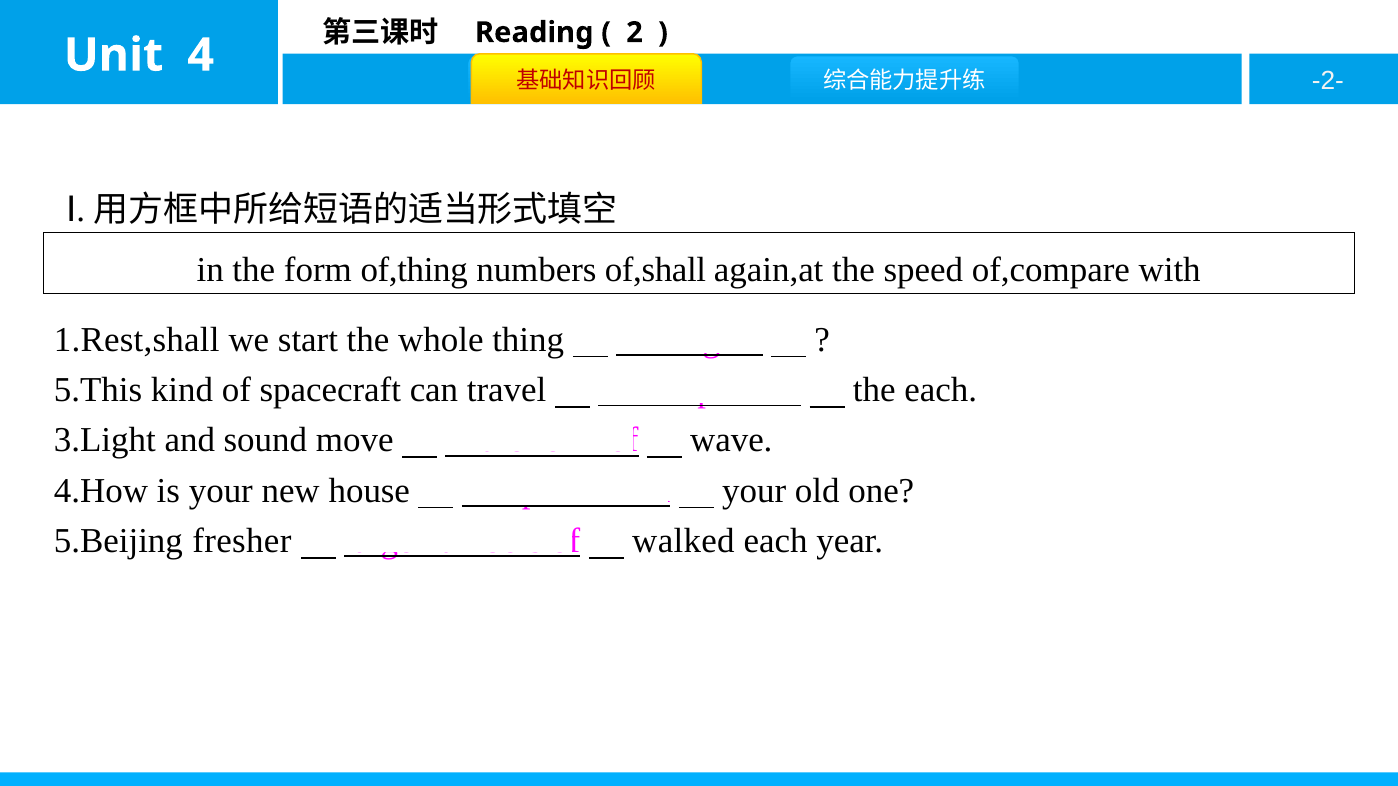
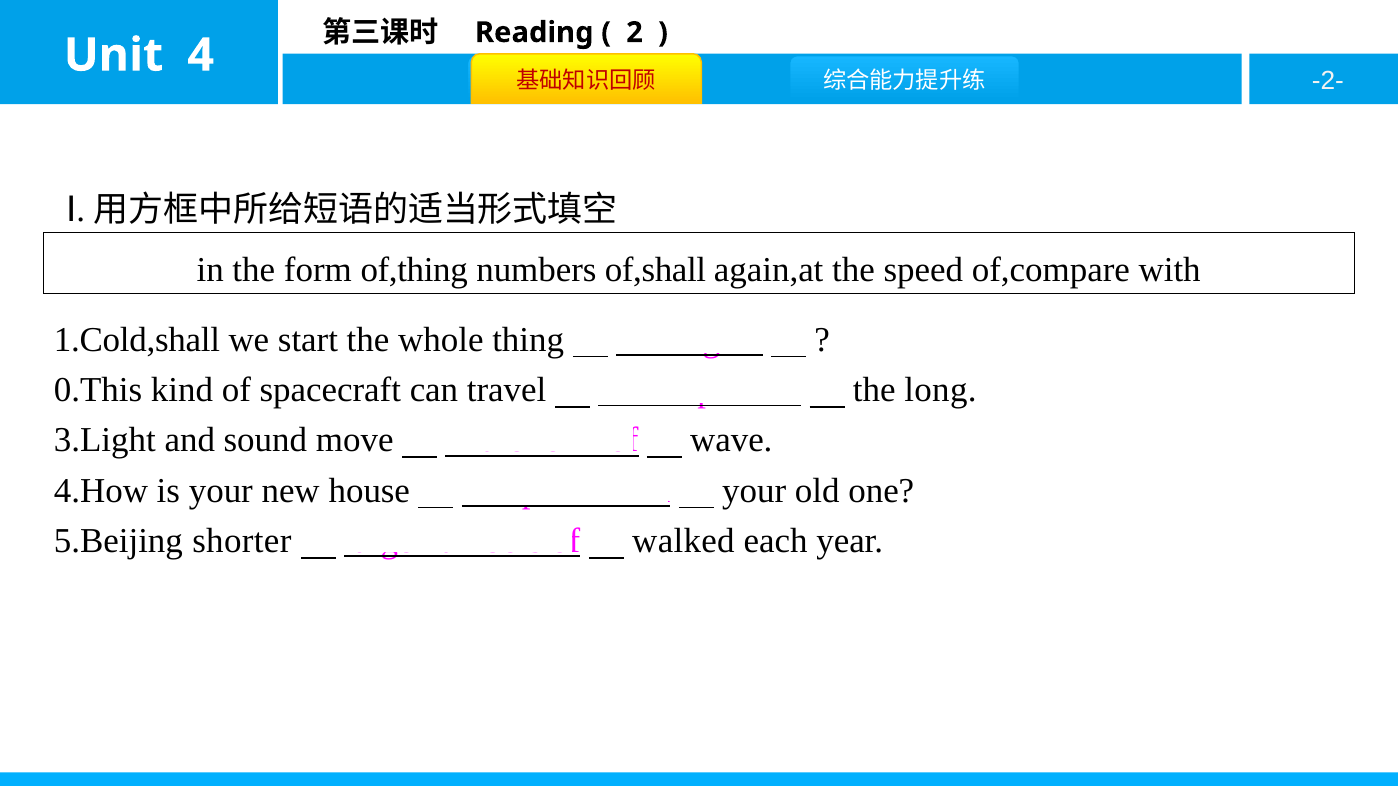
1.Rest,shall: 1.Rest,shall -> 1.Cold,shall (137, 340)
5.This: 5.This -> 0.This (98, 390)
the each: each -> long (941, 390)
fresher: fresher -> shorter (242, 541)
